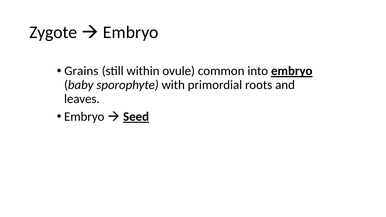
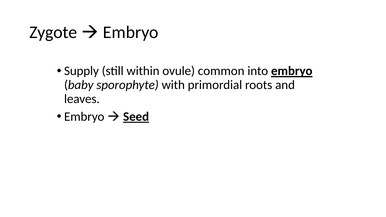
Grains: Grains -> Supply (81, 71)
